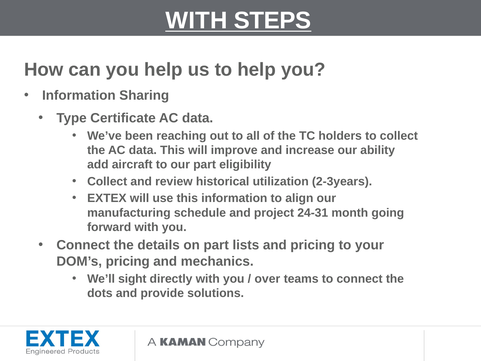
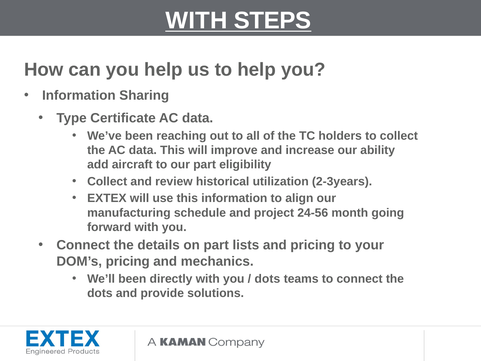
24-31: 24-31 -> 24-56 (313, 213)
We’ll sight: sight -> been (132, 279)
over: over -> dots (267, 279)
